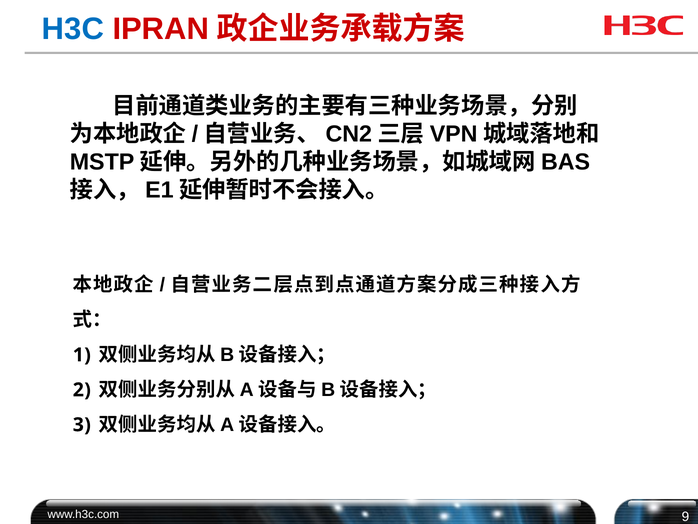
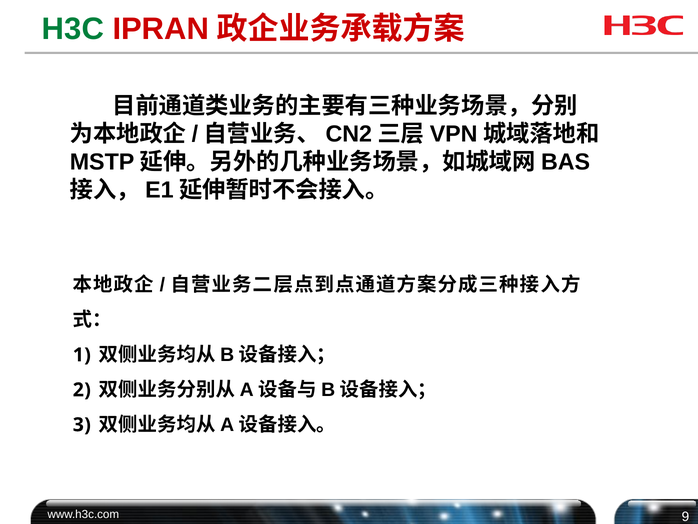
H3C colour: blue -> green (73, 29)
